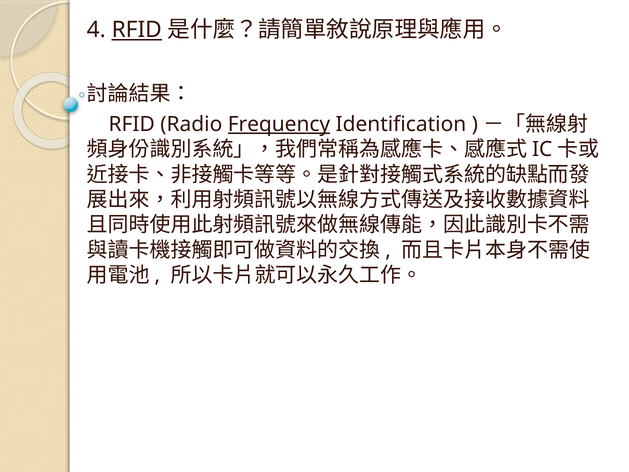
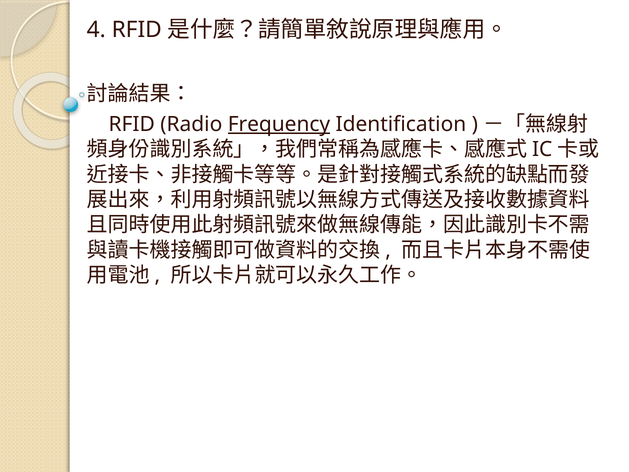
RFID underline: present -> none (137, 30)
